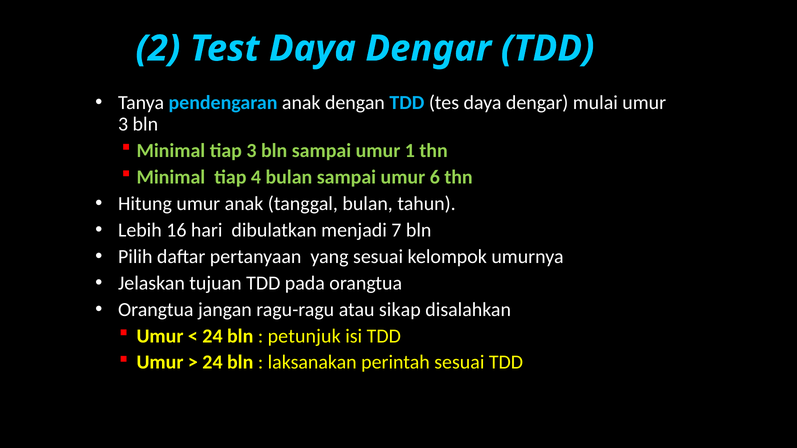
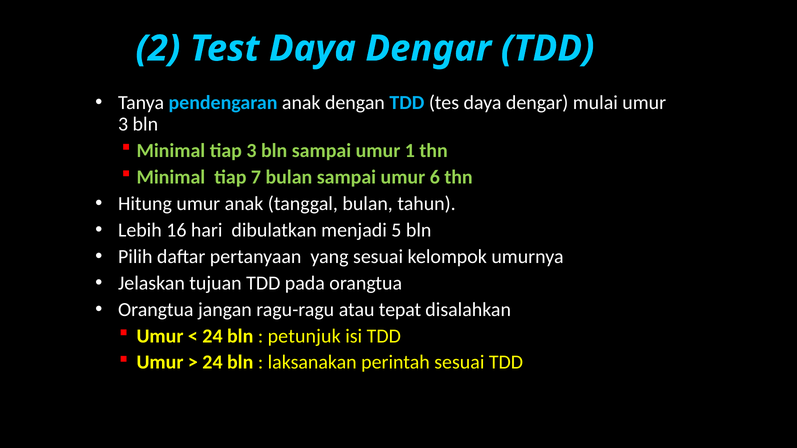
4: 4 -> 7 (256, 177)
7: 7 -> 5 (396, 230)
sikap: sikap -> tepat (400, 310)
